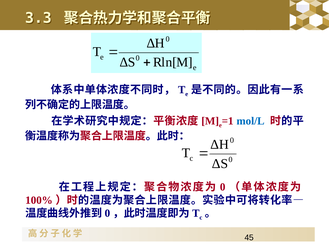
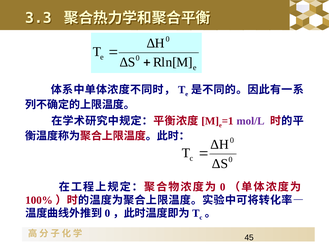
mol/L colour: blue -> purple (251, 121)
